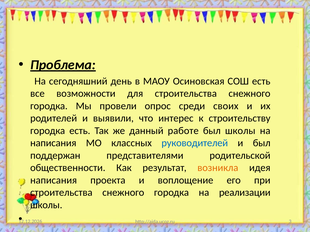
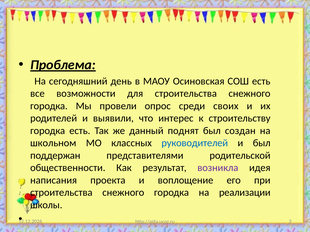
работе: работе -> поднят (183, 131)
был школы: школы -> создан (240, 131)
написания: написания -> школьном (53, 143)
возникла colour: orange -> purple (218, 168)
